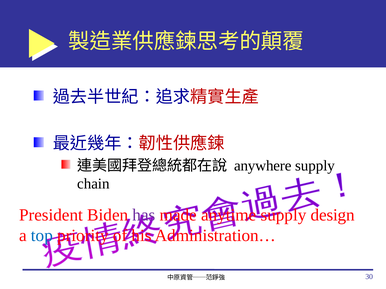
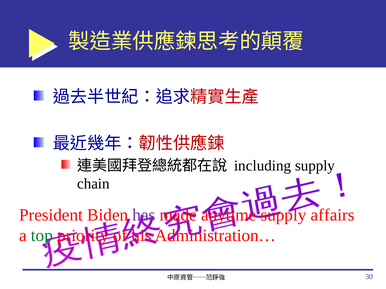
anywhere: anywhere -> including (263, 166)
design: design -> affairs (333, 215)
top colour: blue -> green (42, 236)
